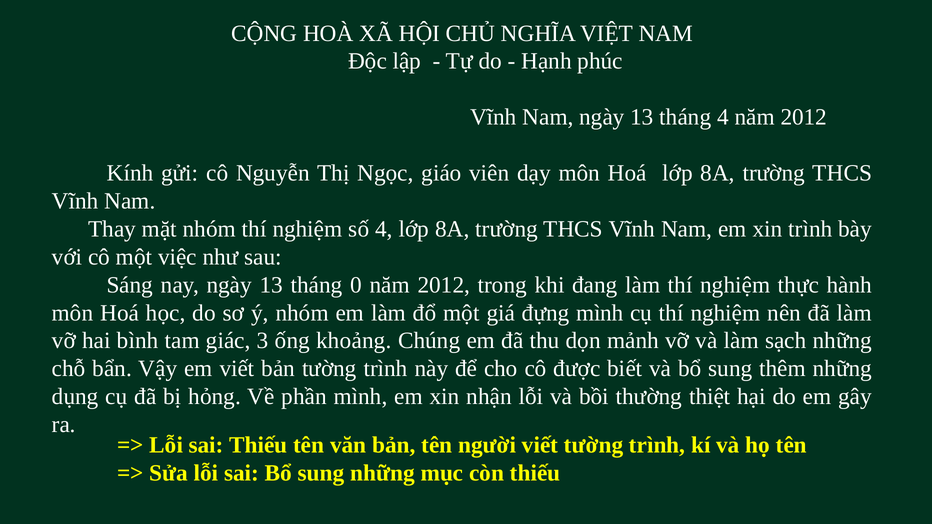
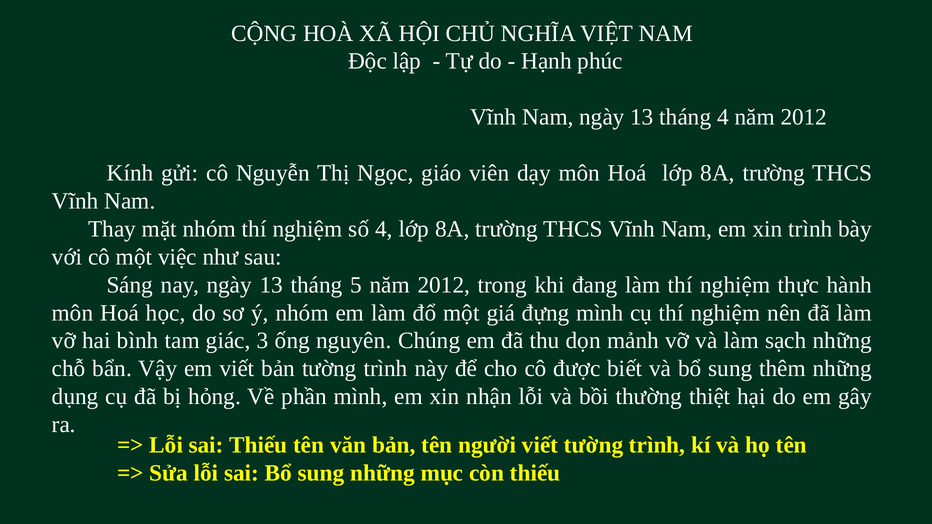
0: 0 -> 5 (356, 285)
khoảng: khoảng -> nguyên (354, 341)
